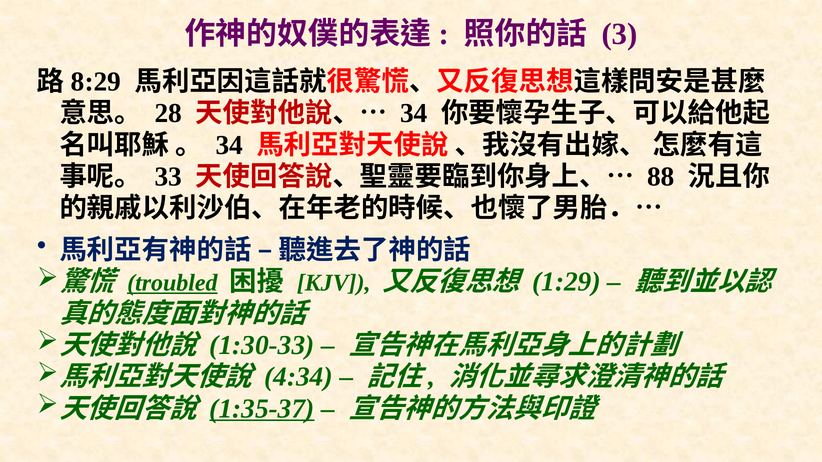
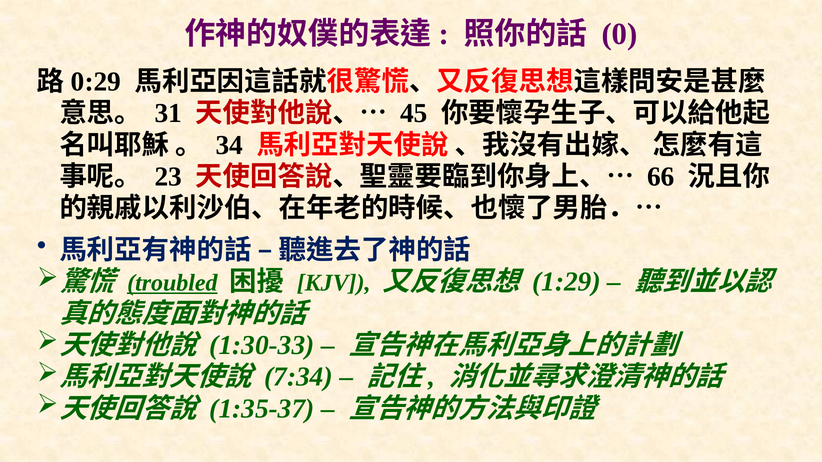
3: 3 -> 0 (619, 34)
8:29: 8:29 -> 0:29 (96, 82)
28: 28 -> 31 (168, 114)
34: 34 -> 45 (414, 114)
33: 33 -> 23 (168, 177)
88: 88 -> 66 (661, 177)
4:34: 4:34 -> 7:34 (299, 377)
1:35-37 underline: present -> none (262, 409)
